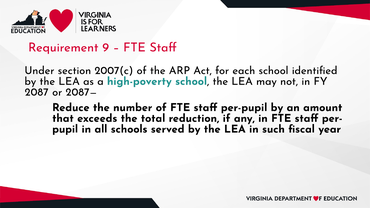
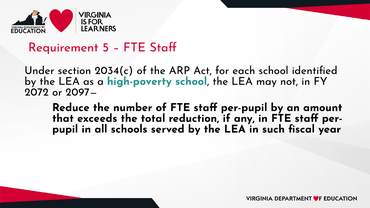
9: 9 -> 5 (106, 47)
2007(c: 2007(c -> 2034(c (114, 71)
2087: 2087 -> 2072 (37, 92)
2087—: 2087— -> 2097— (81, 92)
